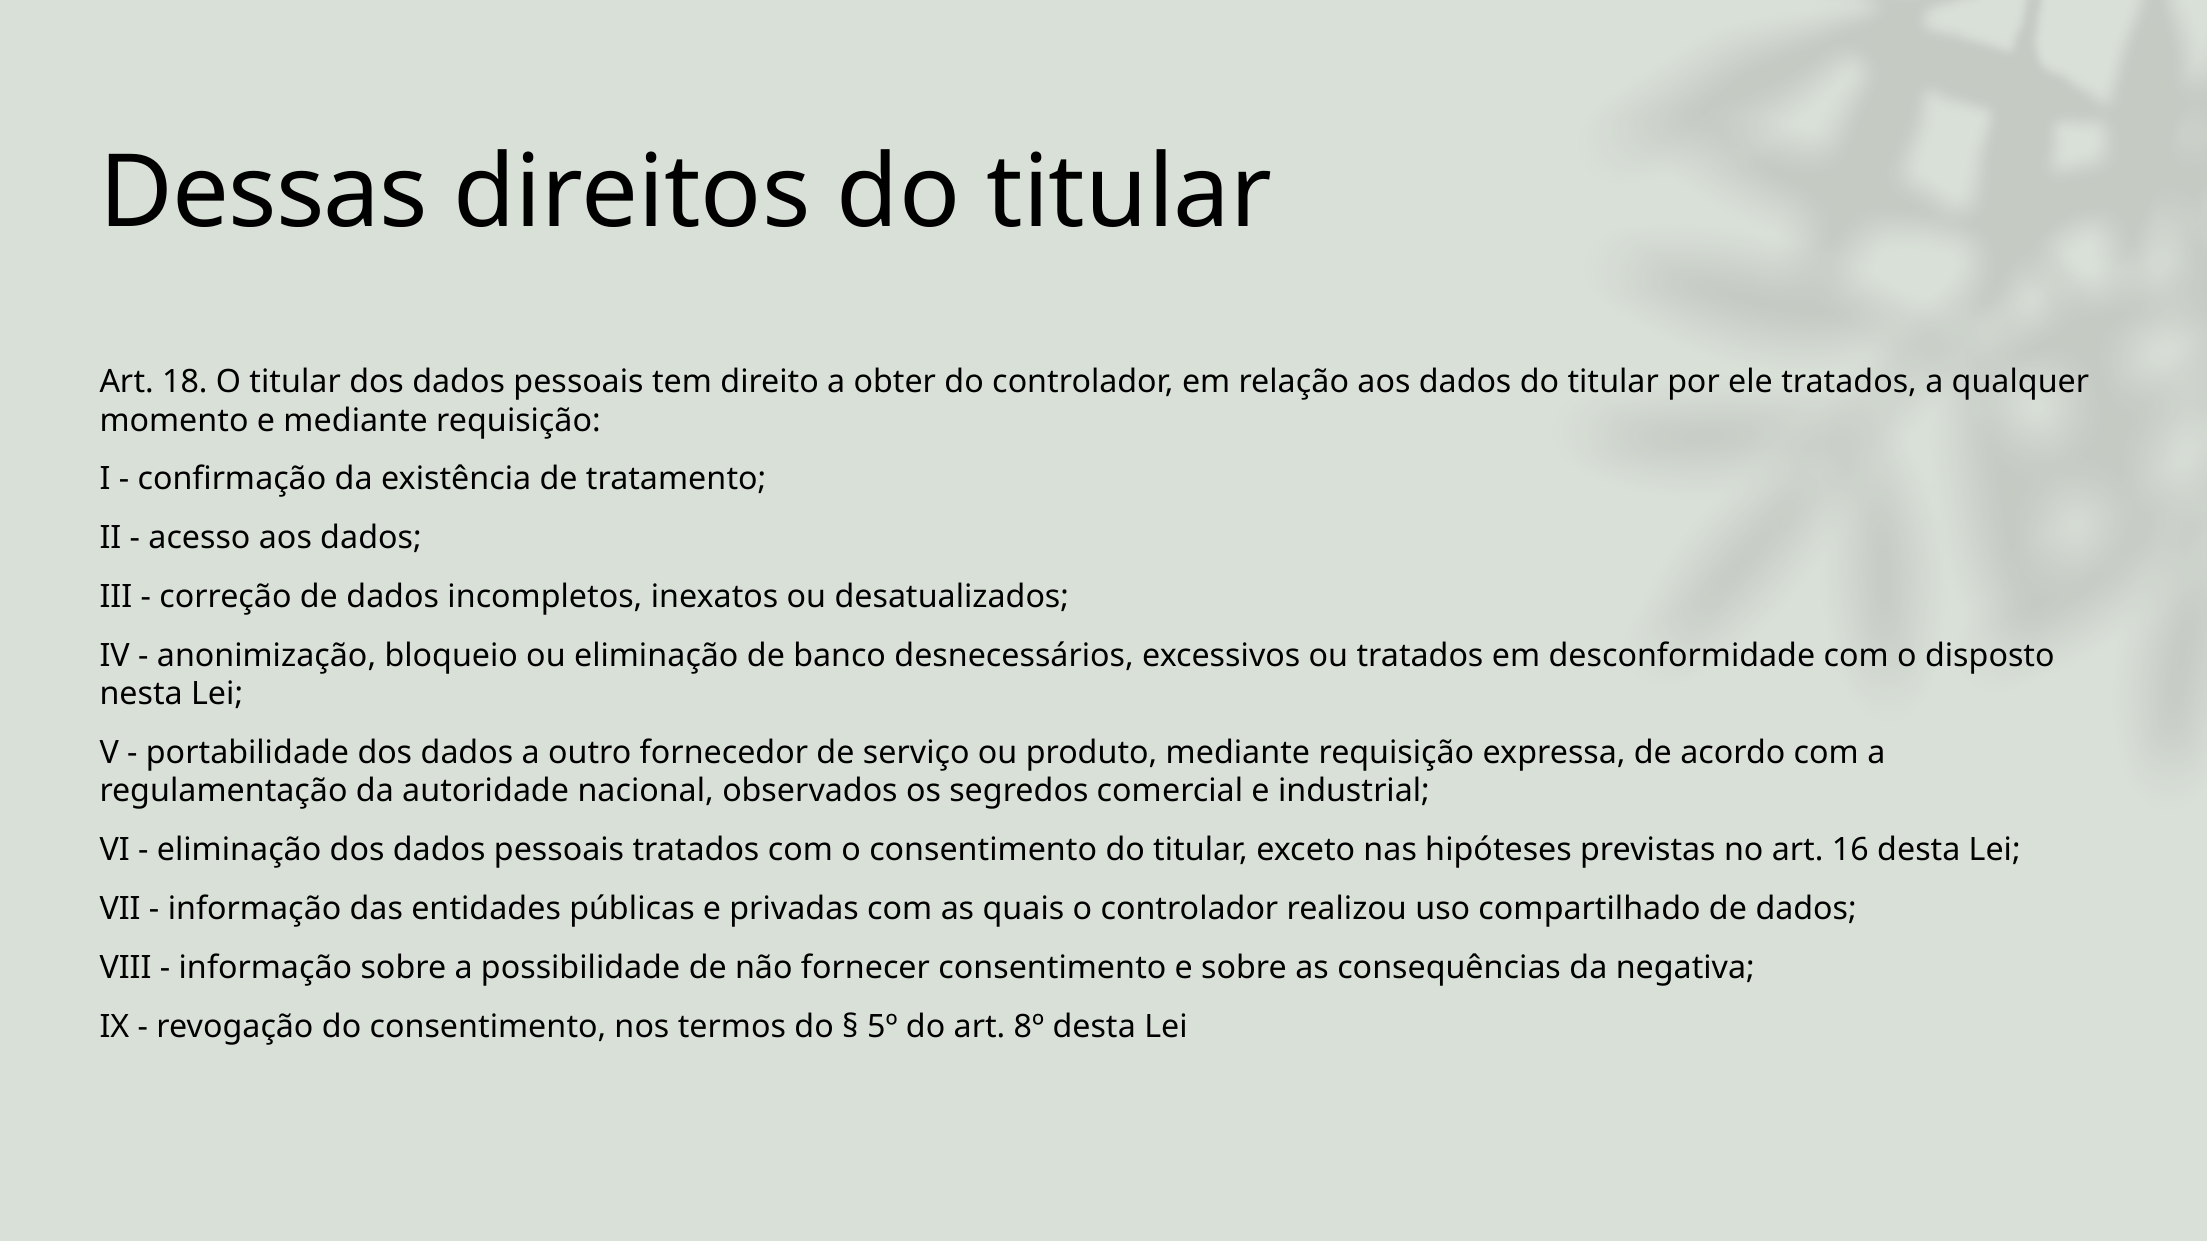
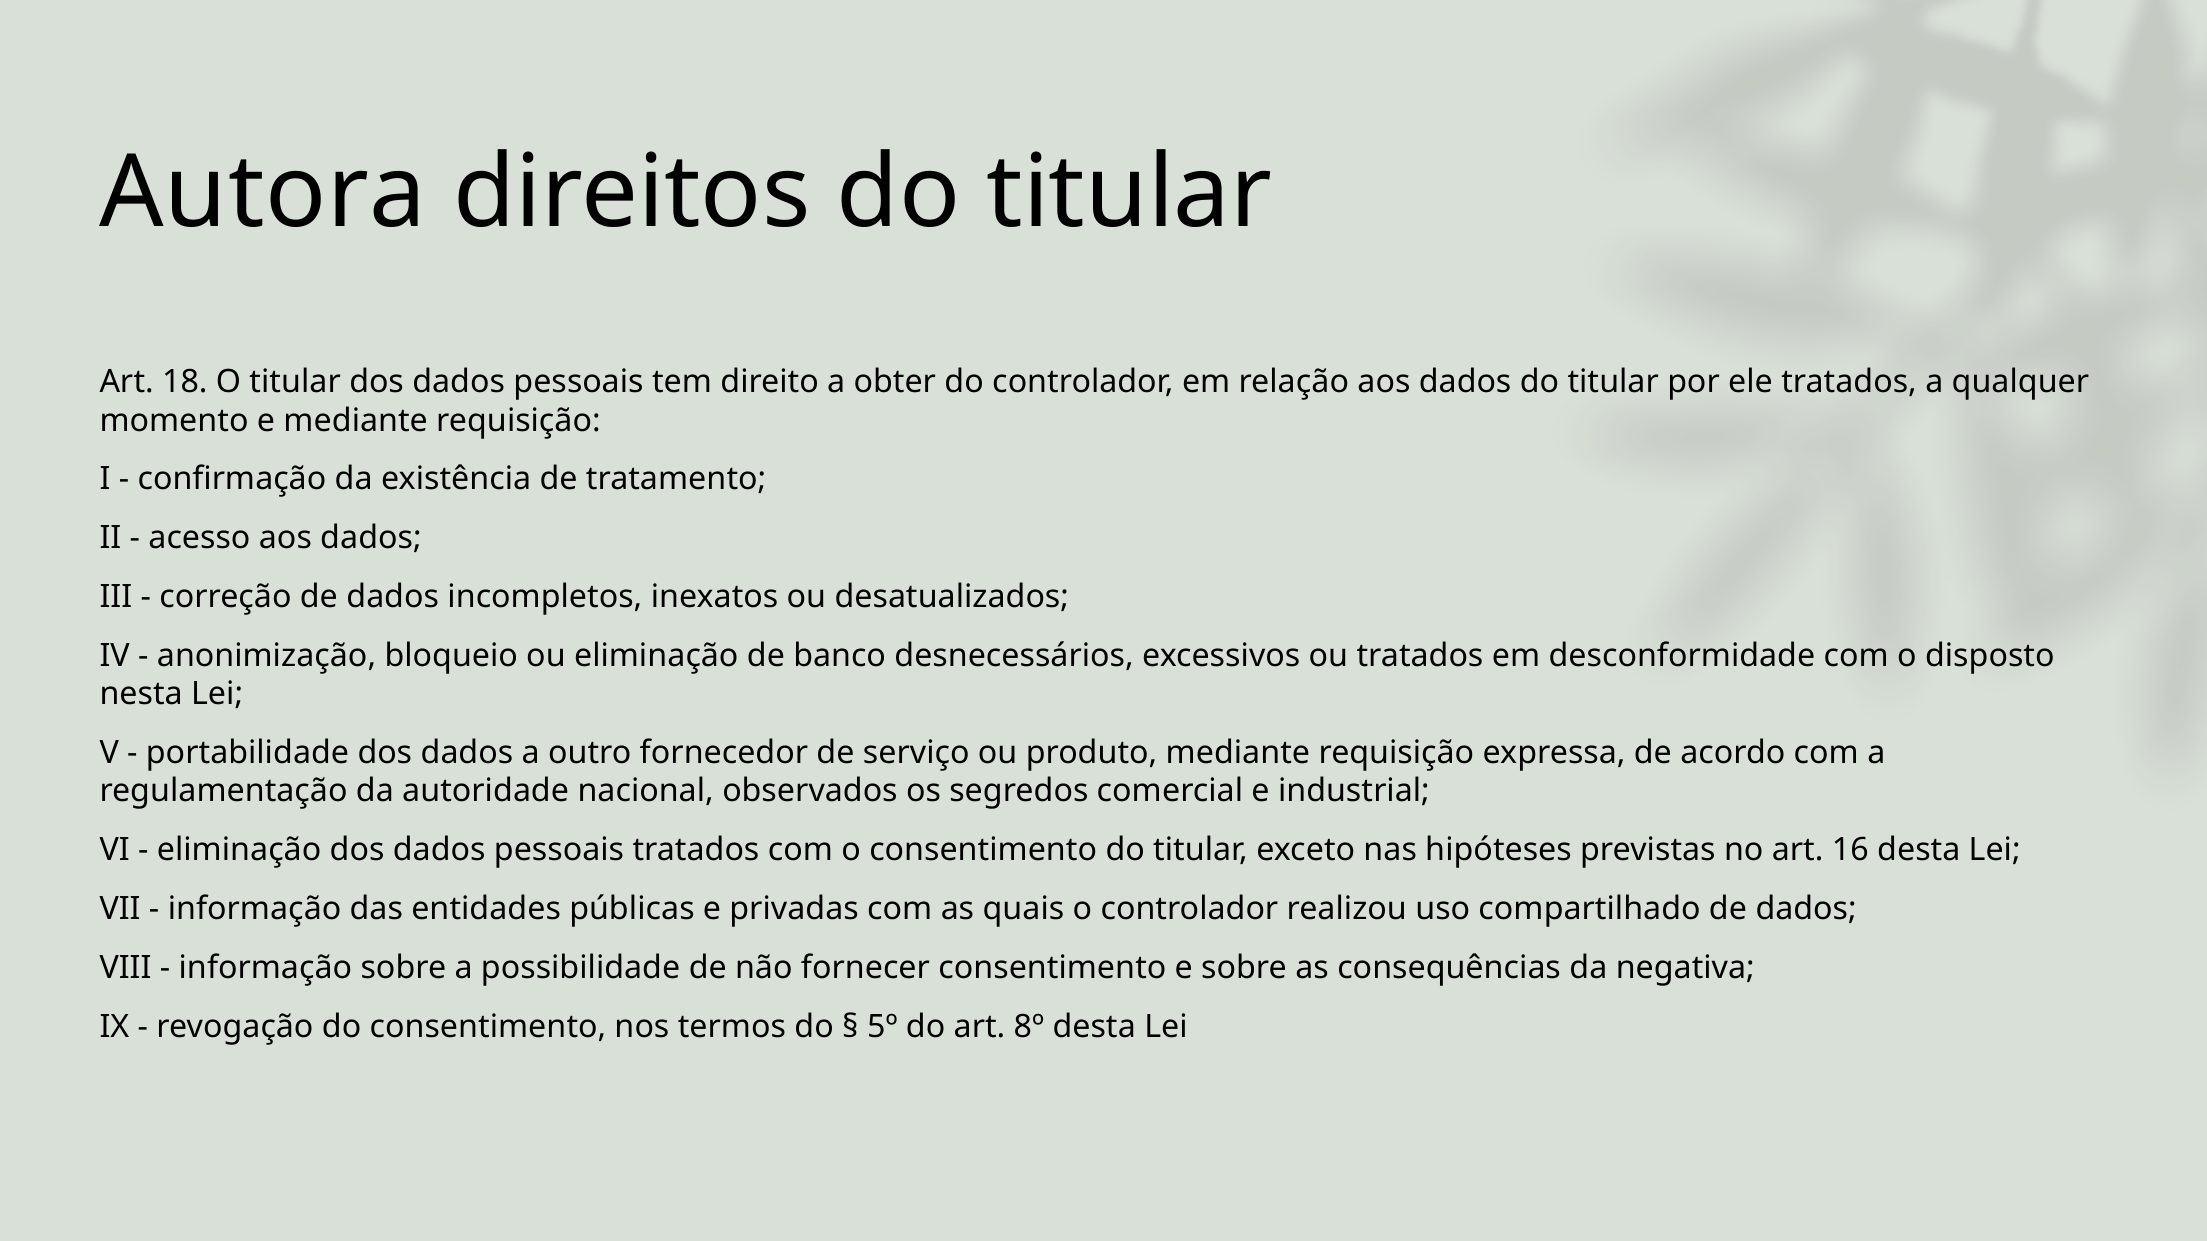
Dessas: Dessas -> Autora (263, 193)
